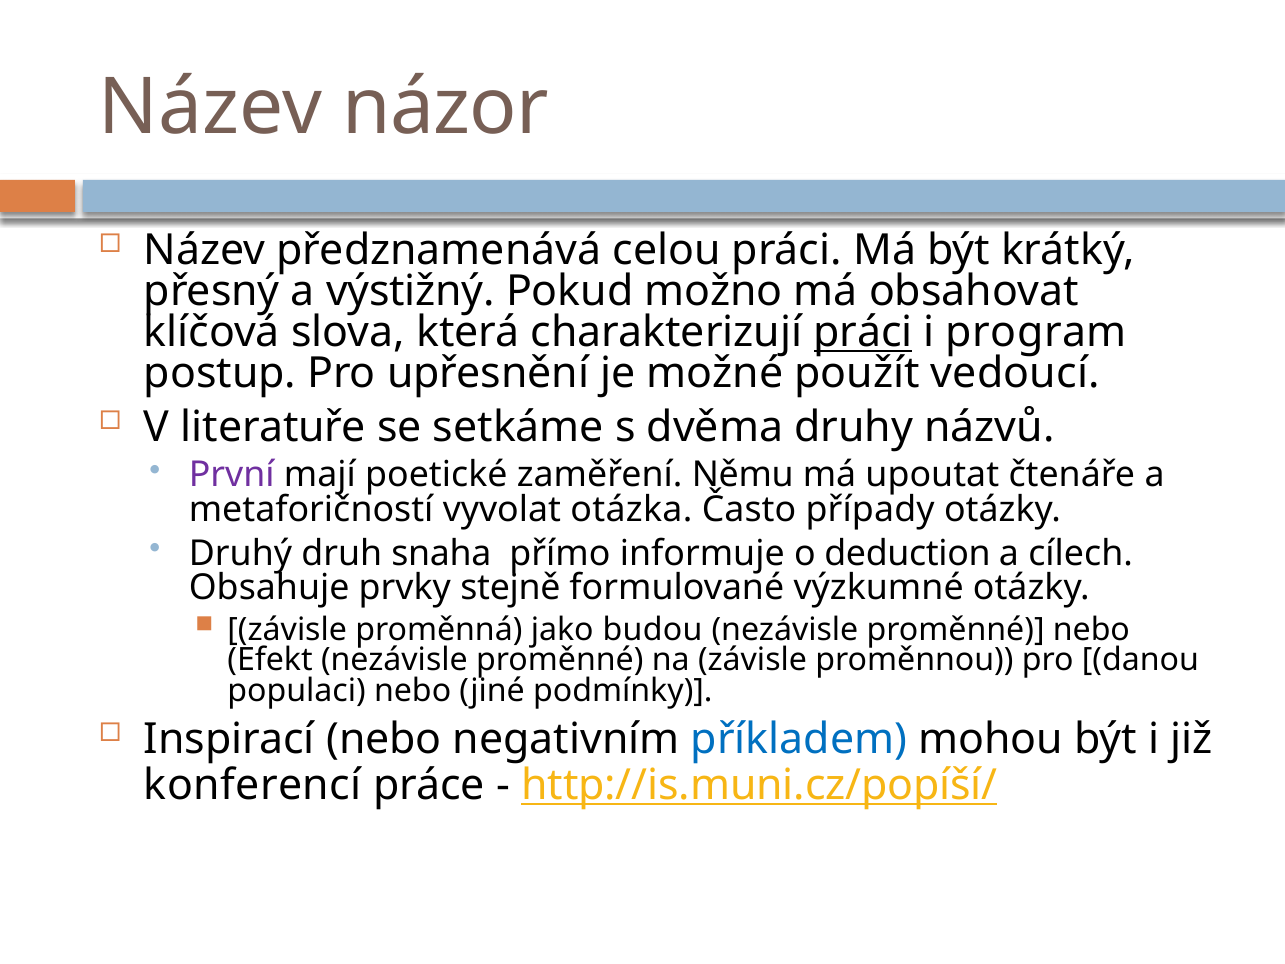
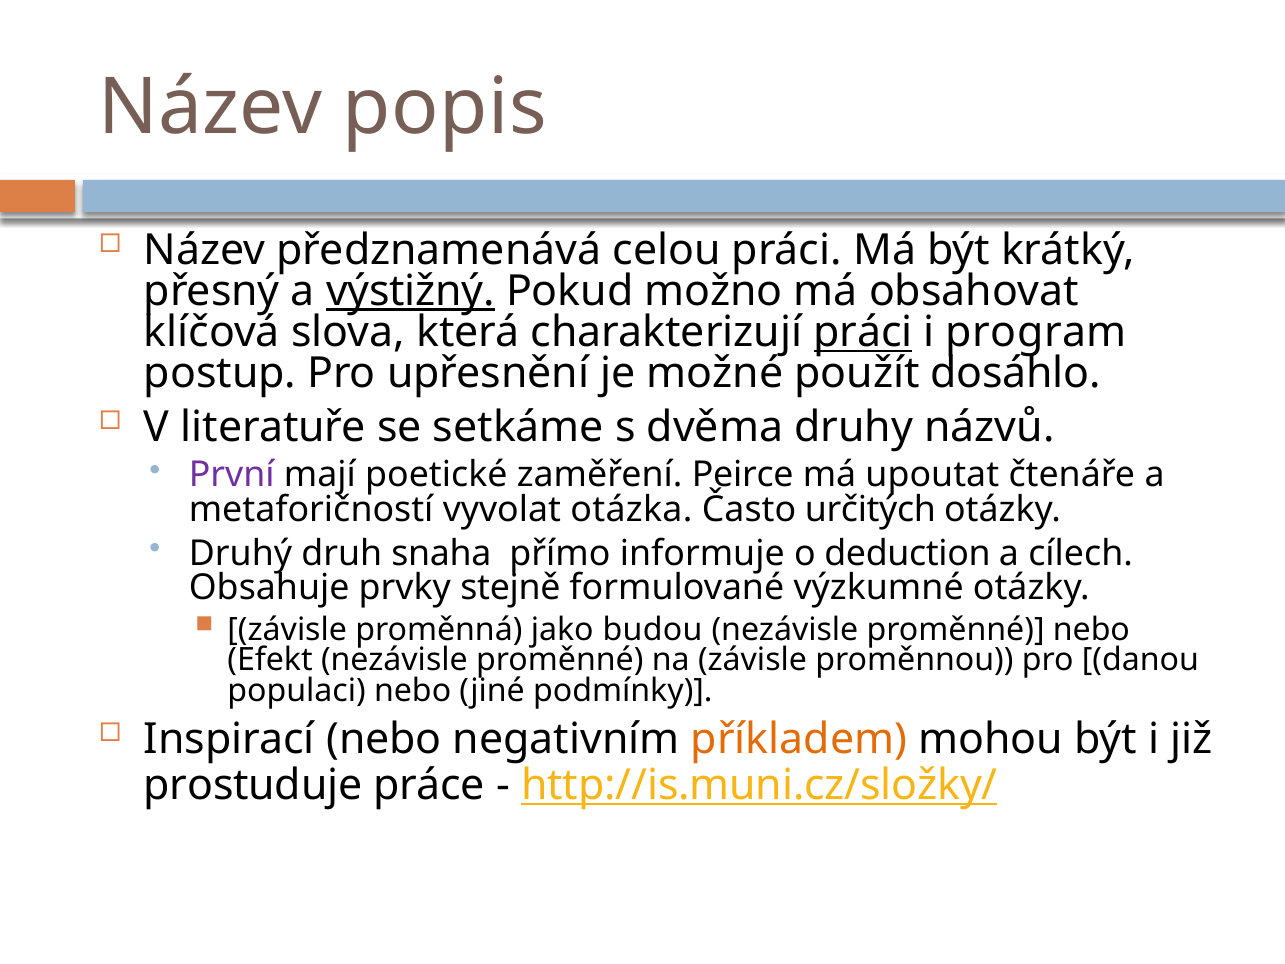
názor: názor -> popis (445, 107)
výstižný underline: none -> present (411, 291)
vedoucí: vedoucí -> dosáhlo (1016, 373)
Němu: Němu -> Peirce (743, 475)
případy: případy -> určitých (870, 509)
příkladem colour: blue -> orange (799, 739)
konferencí: konferencí -> prostuduje (253, 785)
http://is.muni.cz/popíší/: http://is.muni.cz/popíší/ -> http://is.muni.cz/složky/ (759, 785)
